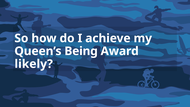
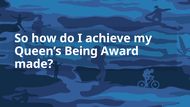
likely: likely -> made (34, 64)
